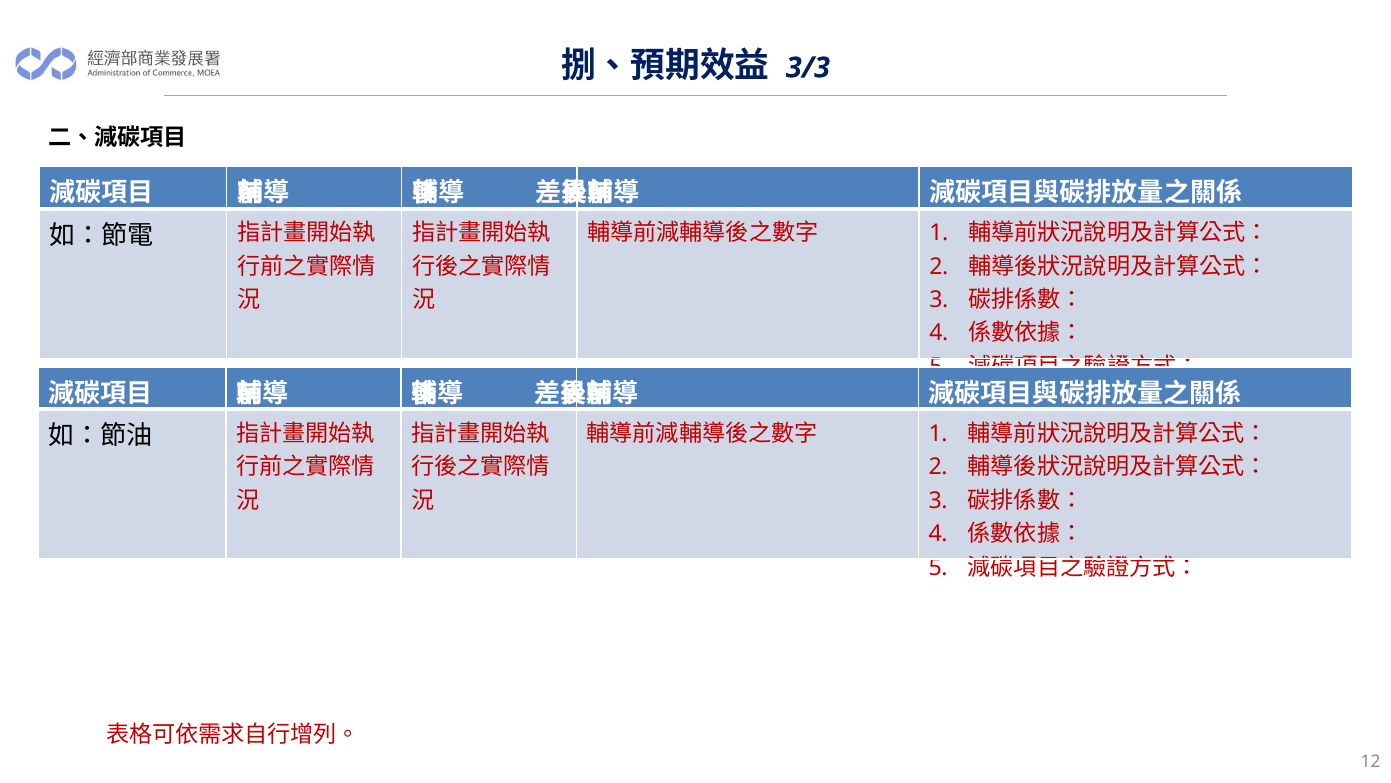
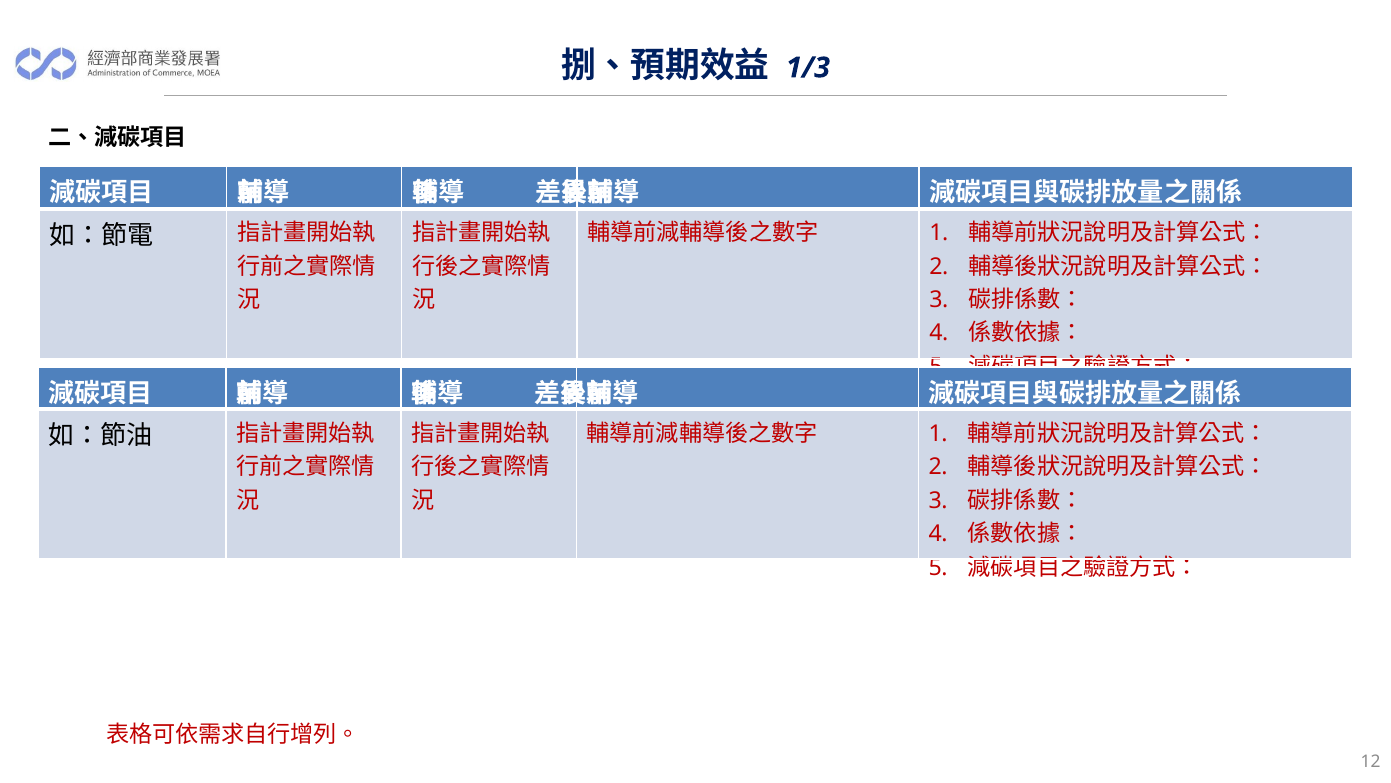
3/3: 3/3 -> 1/3 (808, 68)
